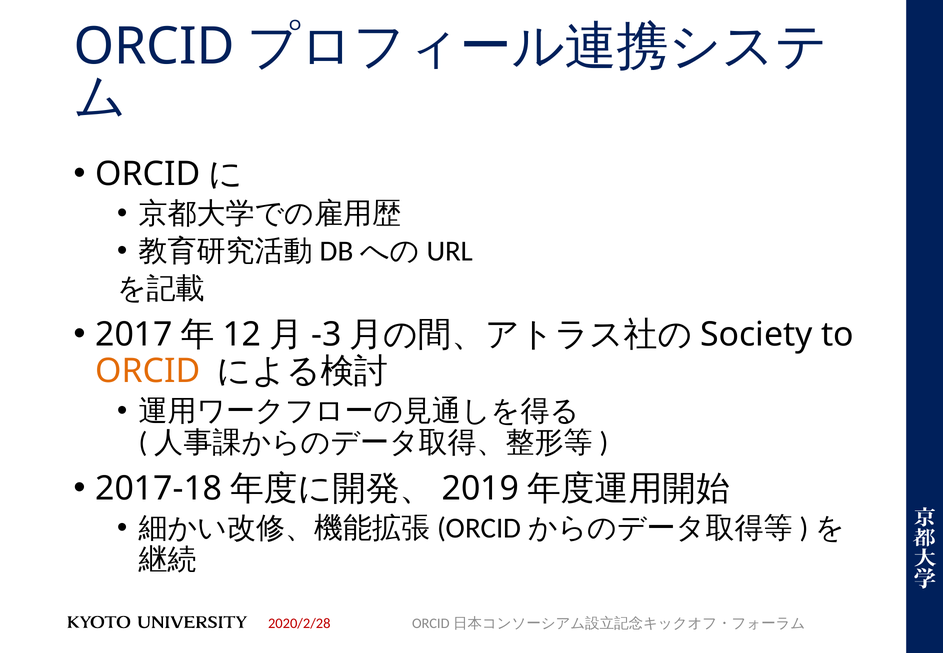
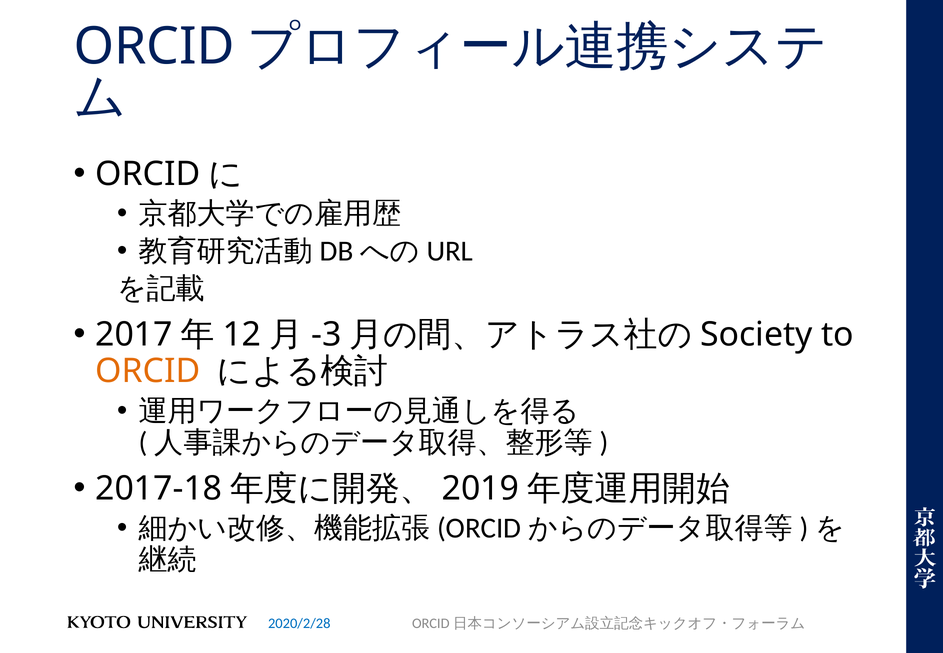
2020/2/28 colour: red -> blue (299, 623)
